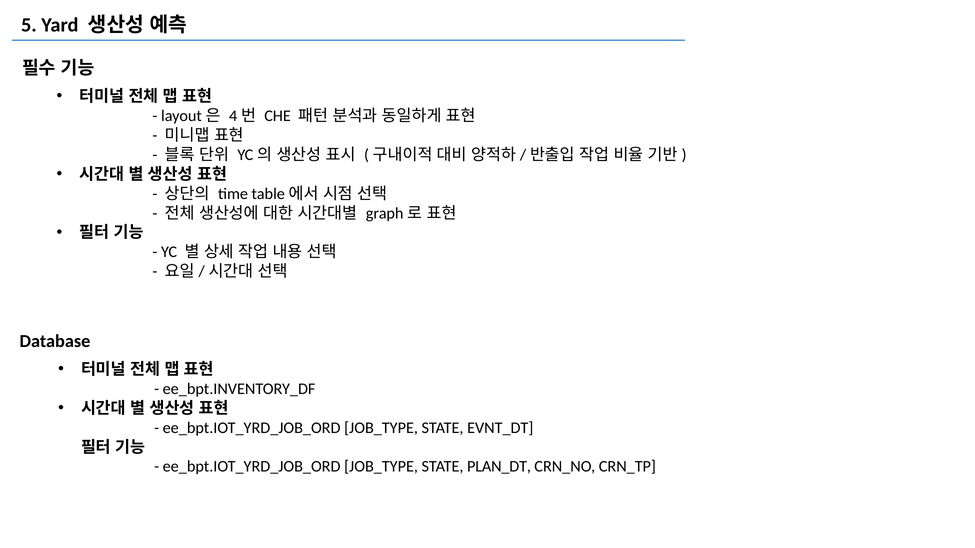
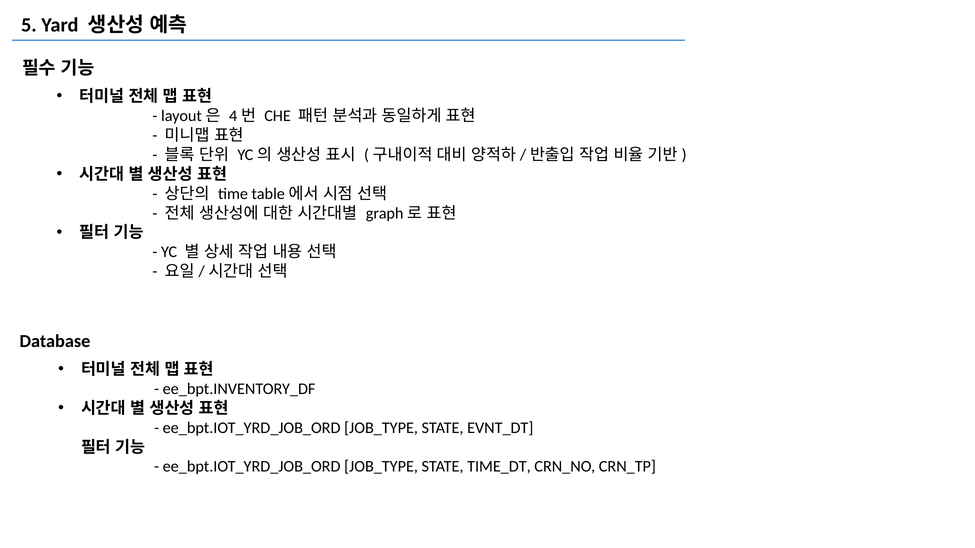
PLAN_DT: PLAN_DT -> TIME_DT (499, 467)
